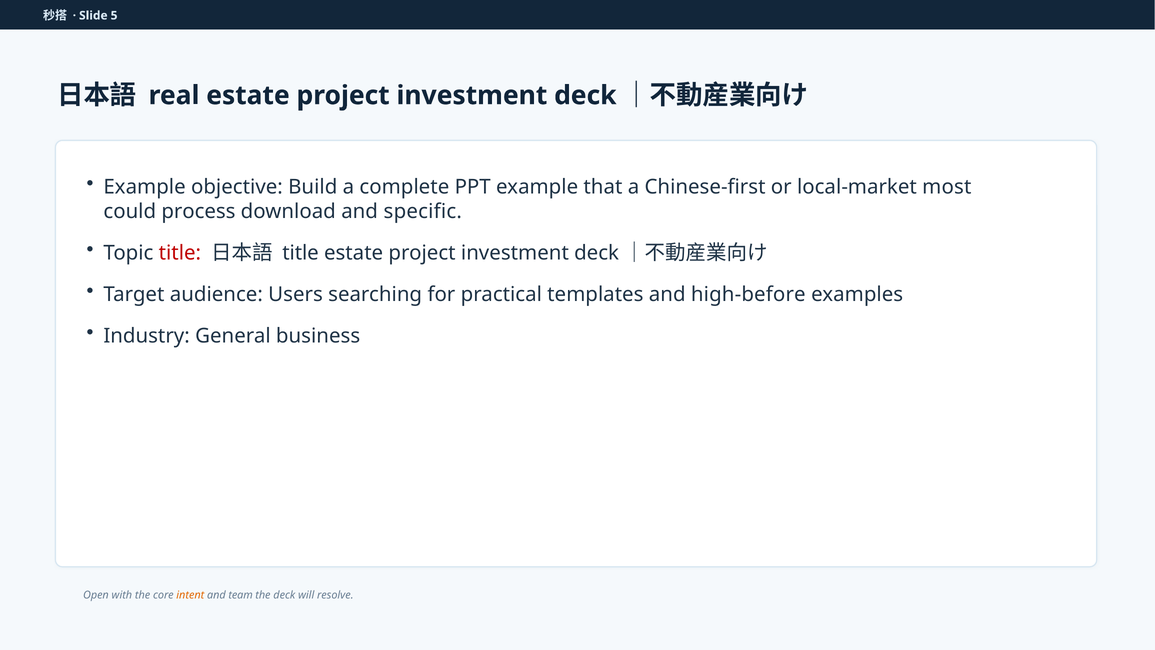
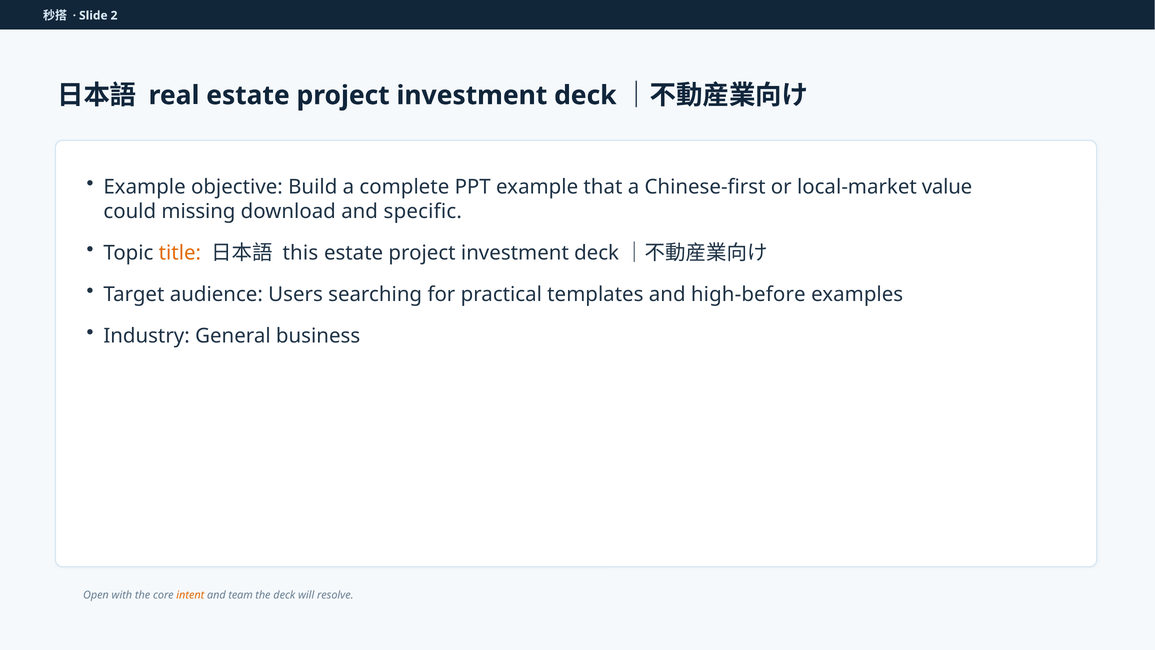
5: 5 -> 2 (114, 16)
most: most -> value (947, 187)
process: process -> missing (198, 211)
title colour: red -> orange (180, 253)
title: title -> this (300, 253)
